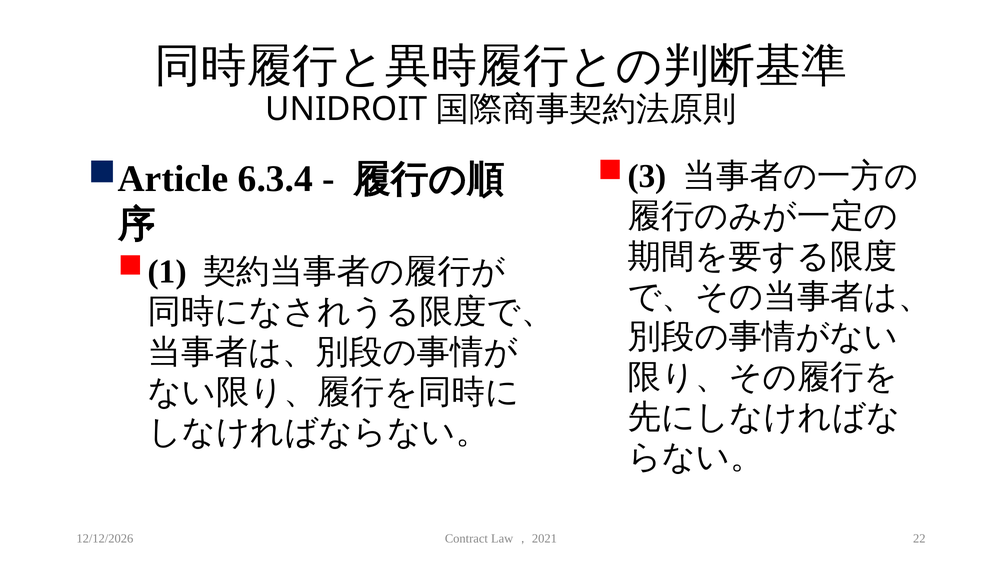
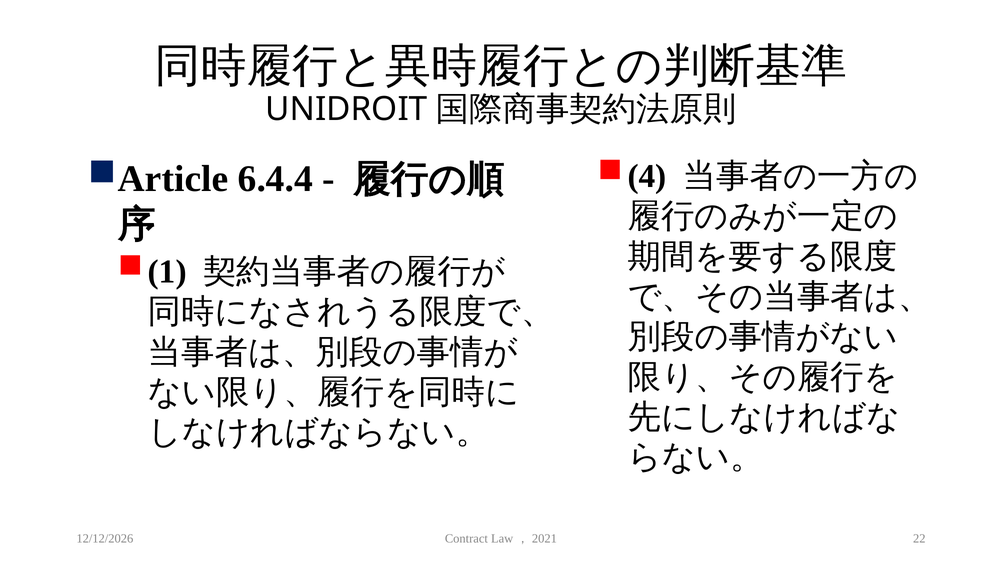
3: 3 -> 4 (647, 176)
6.3.4: 6.3.4 -> 6.4.4 (275, 179)
